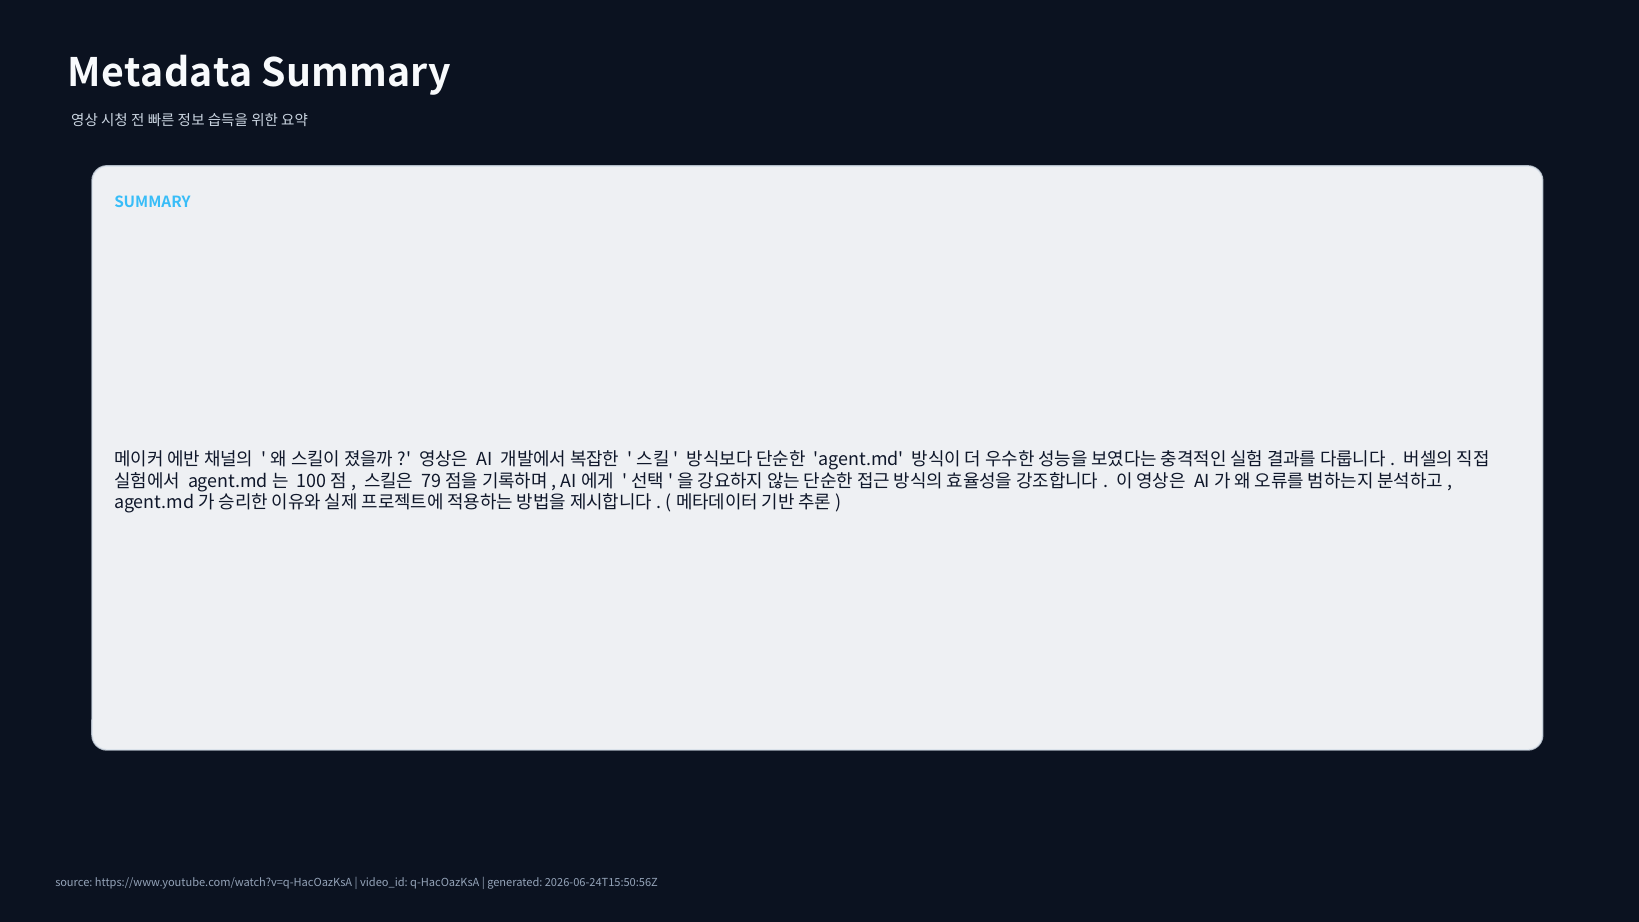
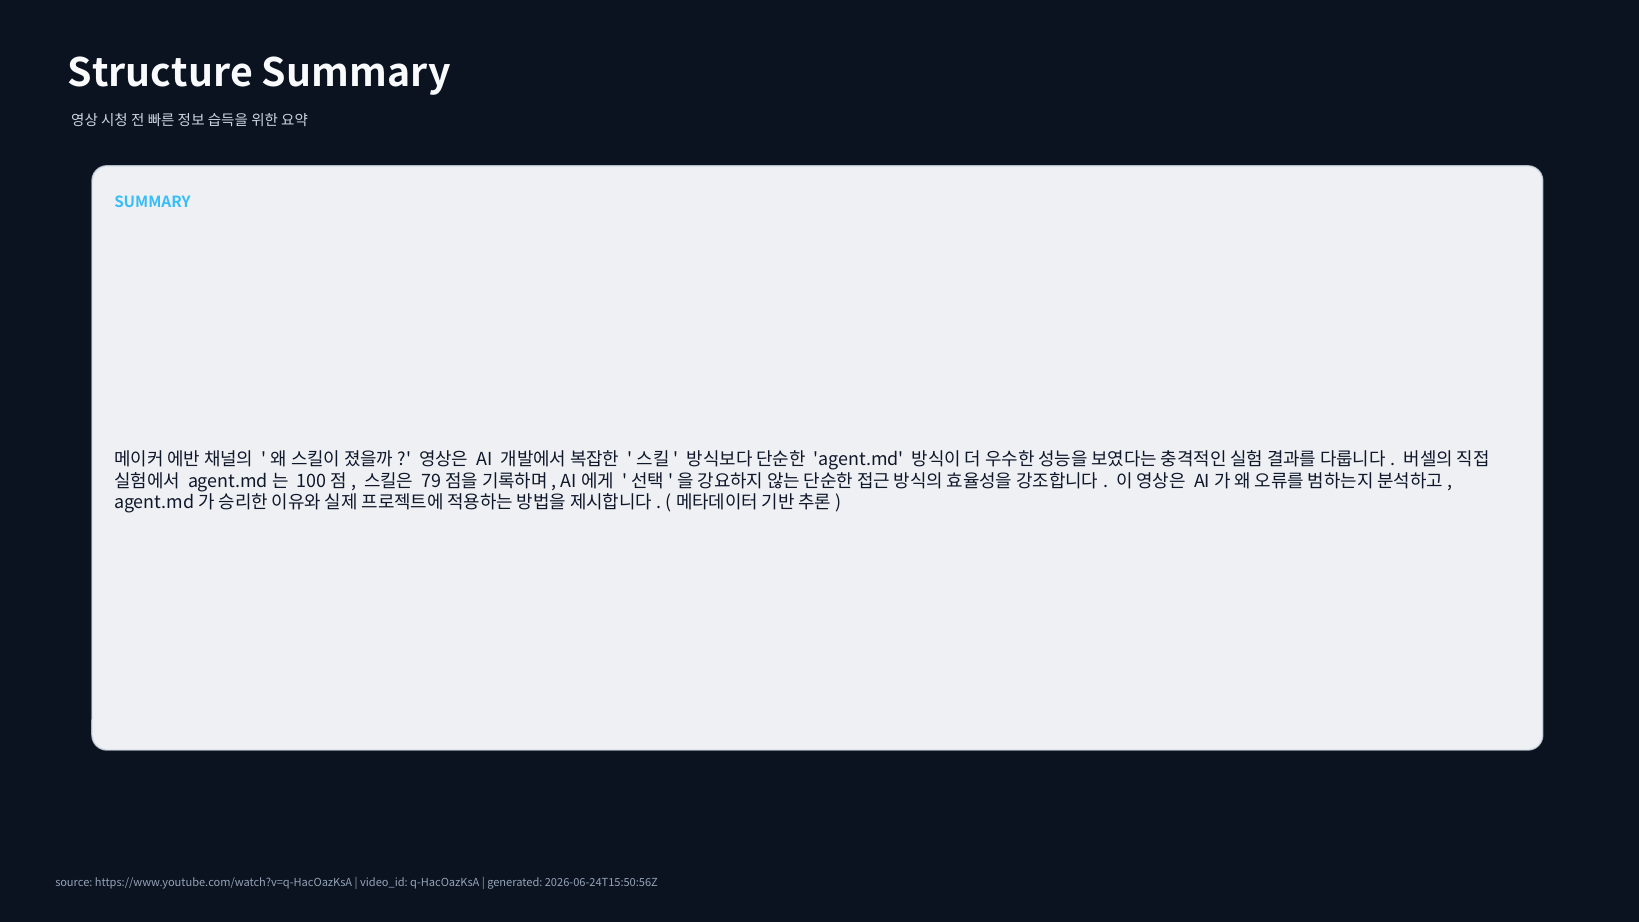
Metadata: Metadata -> Structure (160, 73)
